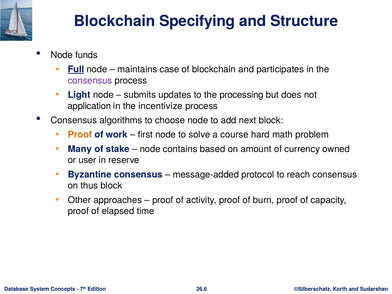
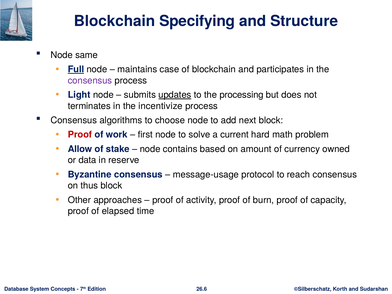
funds: funds -> same (86, 55)
updates underline: none -> present (175, 95)
application: application -> terminates (89, 106)
Proof colour: orange -> red (80, 135)
course: course -> current (235, 135)
Many: Many -> Allow (80, 149)
user: user -> data (87, 160)
message-added: message-added -> message-usage (206, 175)
